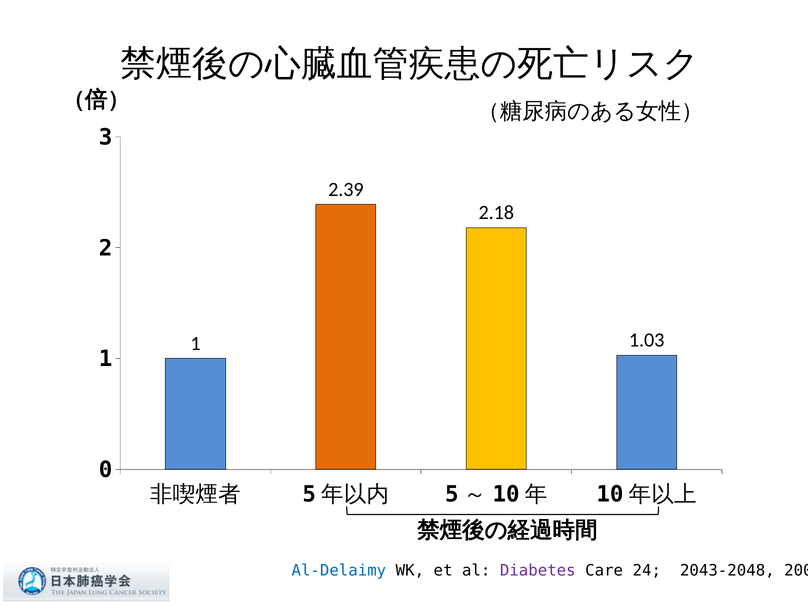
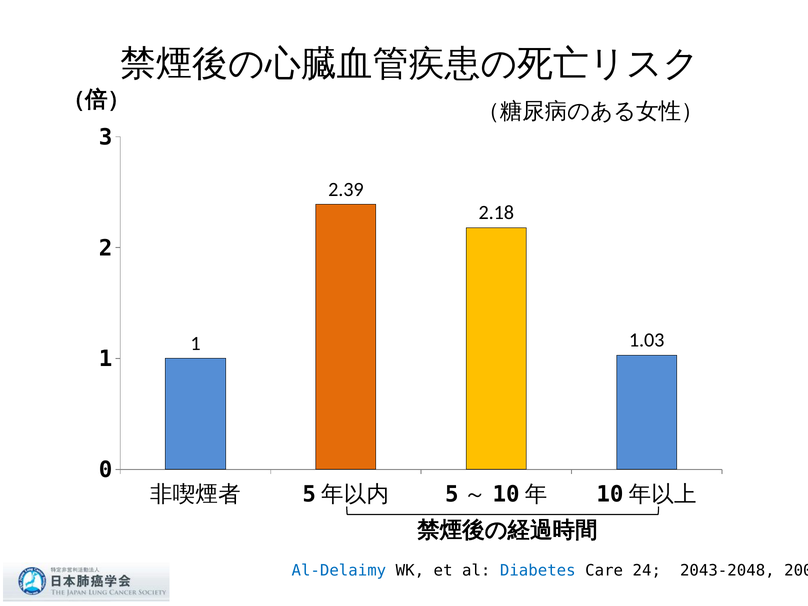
Diabetes colour: purple -> blue (538, 570)
